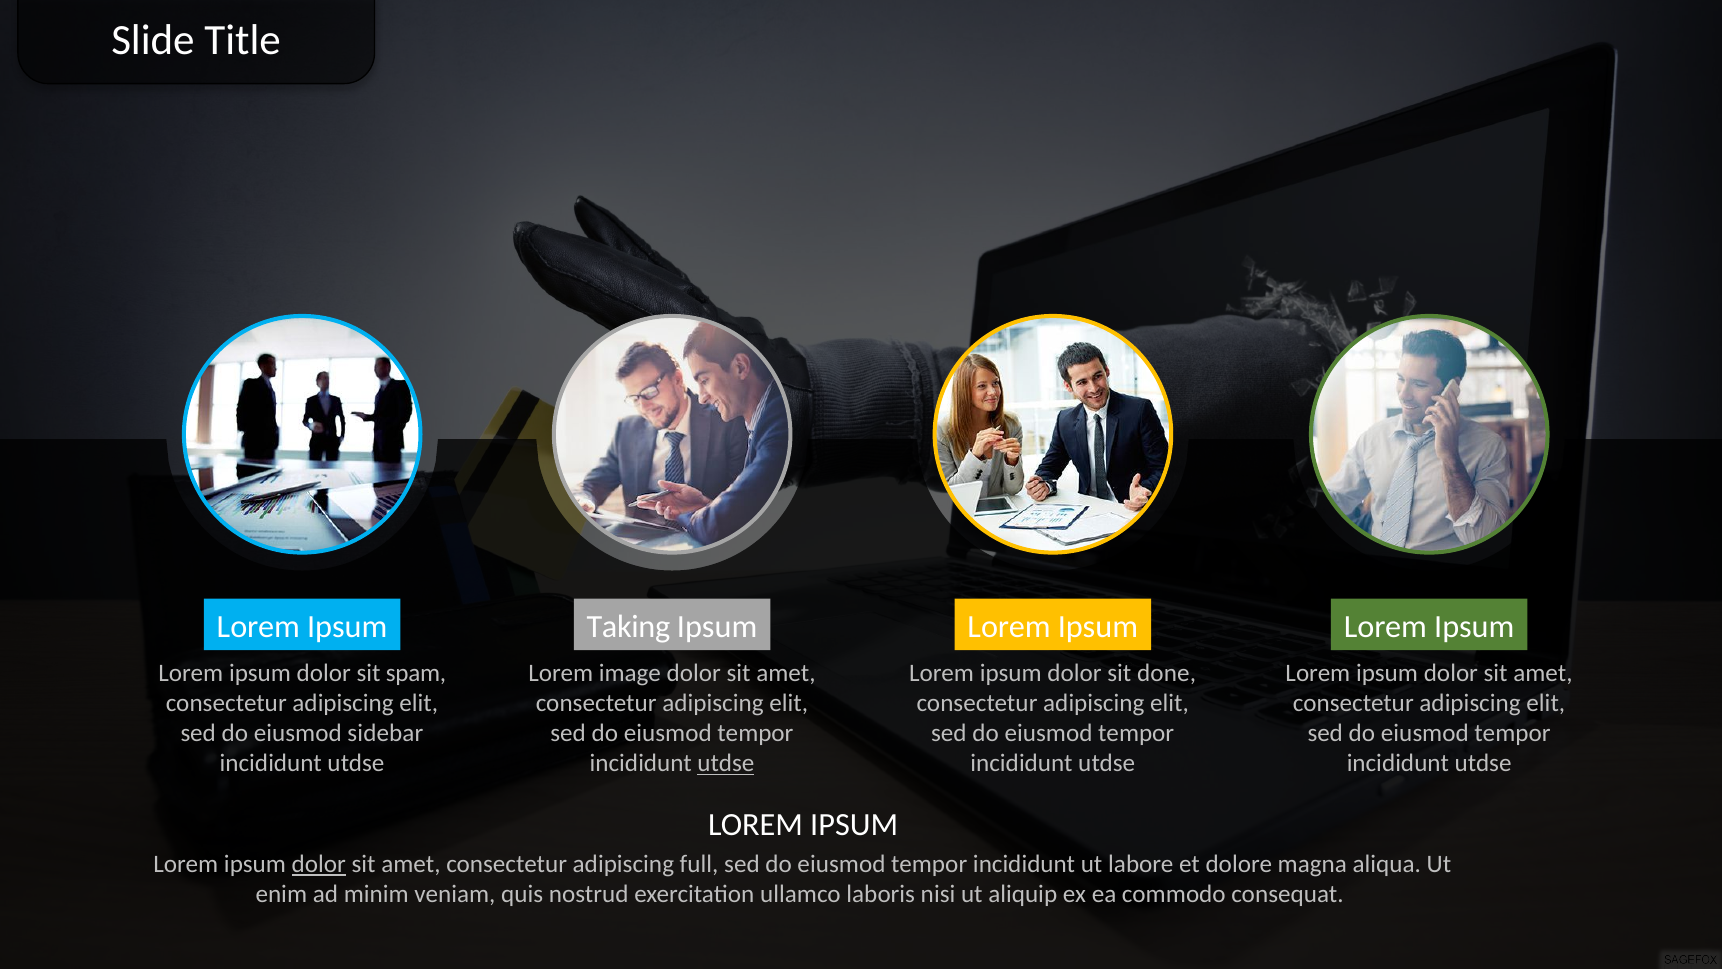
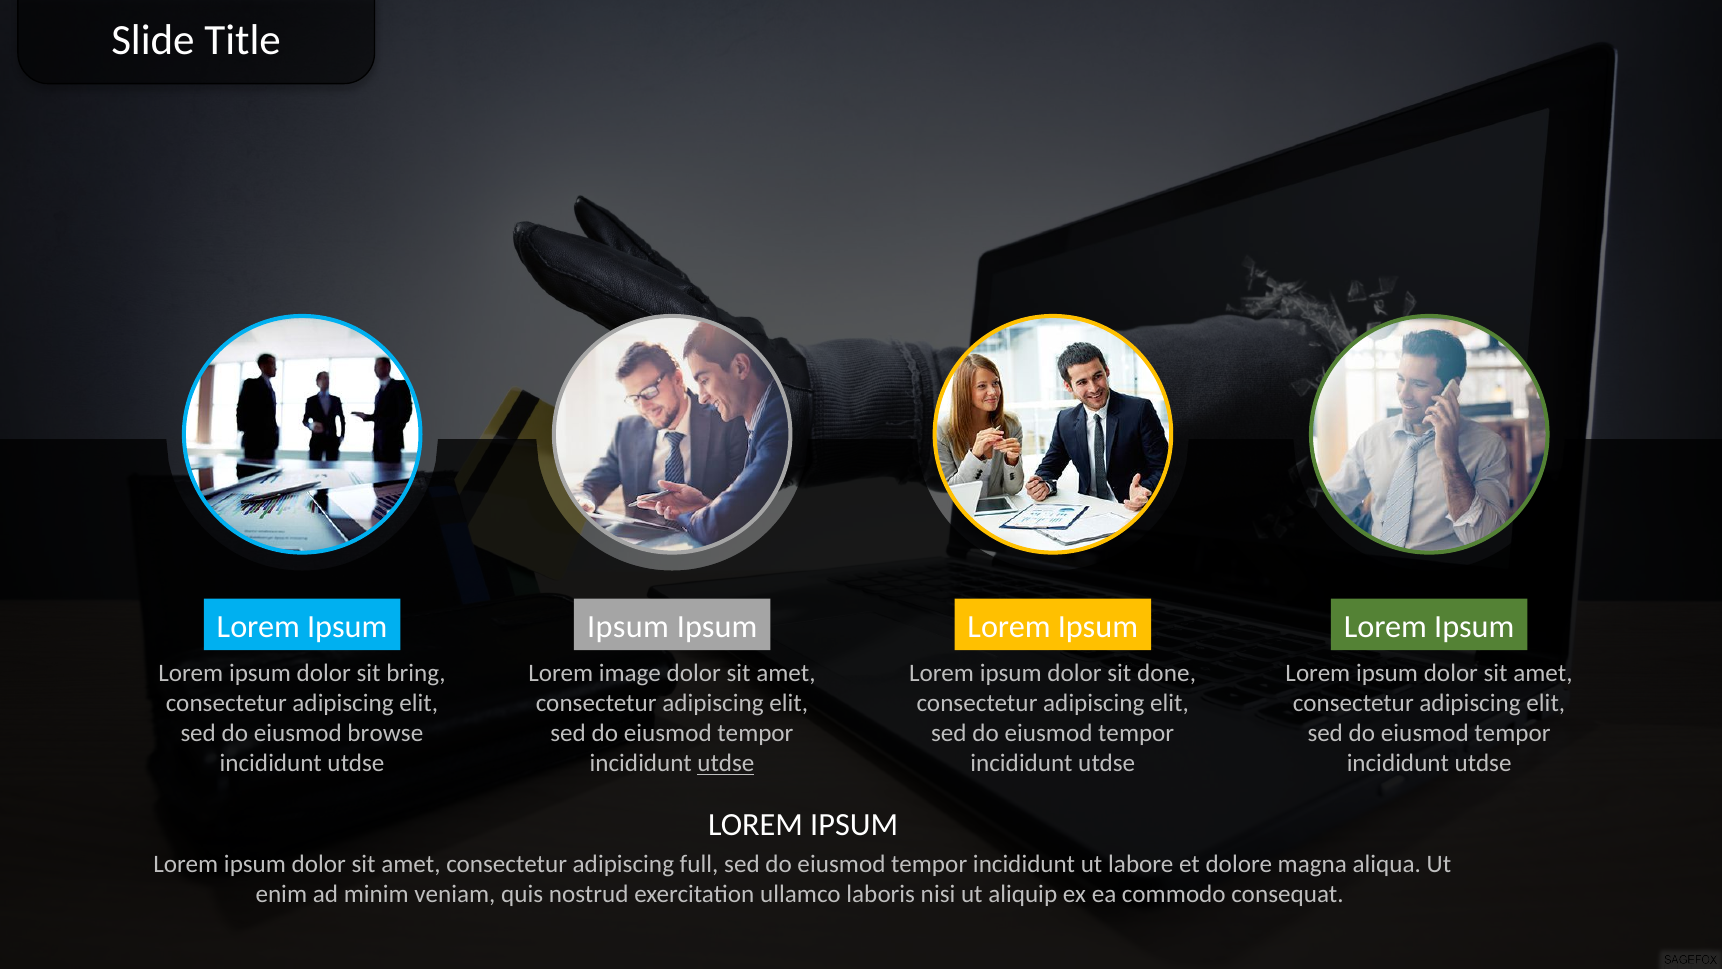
Taking: Taking -> Ipsum (628, 626)
spam: spam -> bring (416, 673)
sidebar: sidebar -> browse (385, 733)
dolor underline: present -> none (319, 864)
